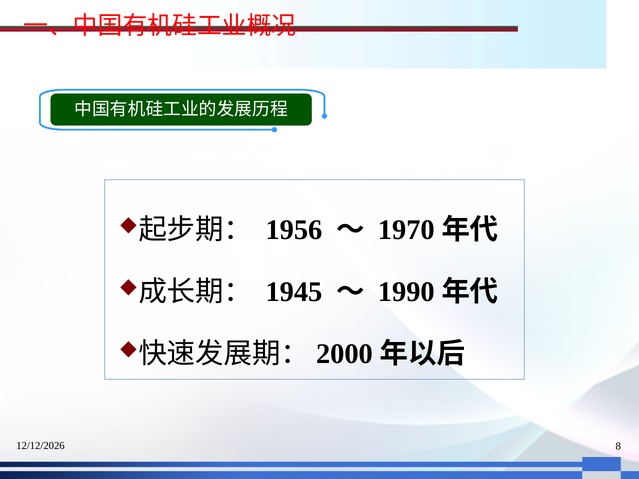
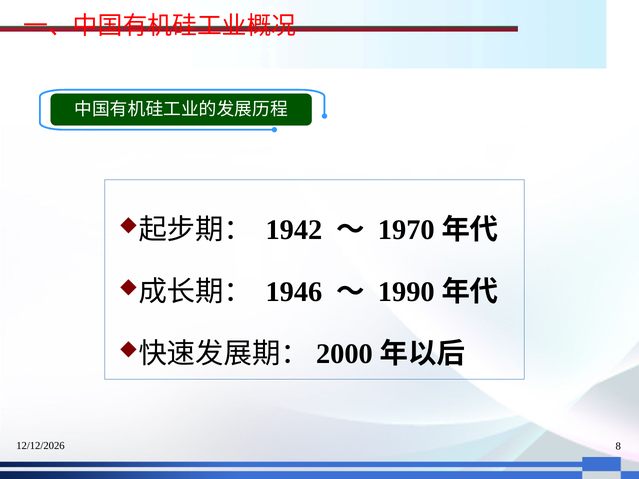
1956: 1956 -> 1942 (294, 230)
1945: 1945 -> 1946 (294, 292)
